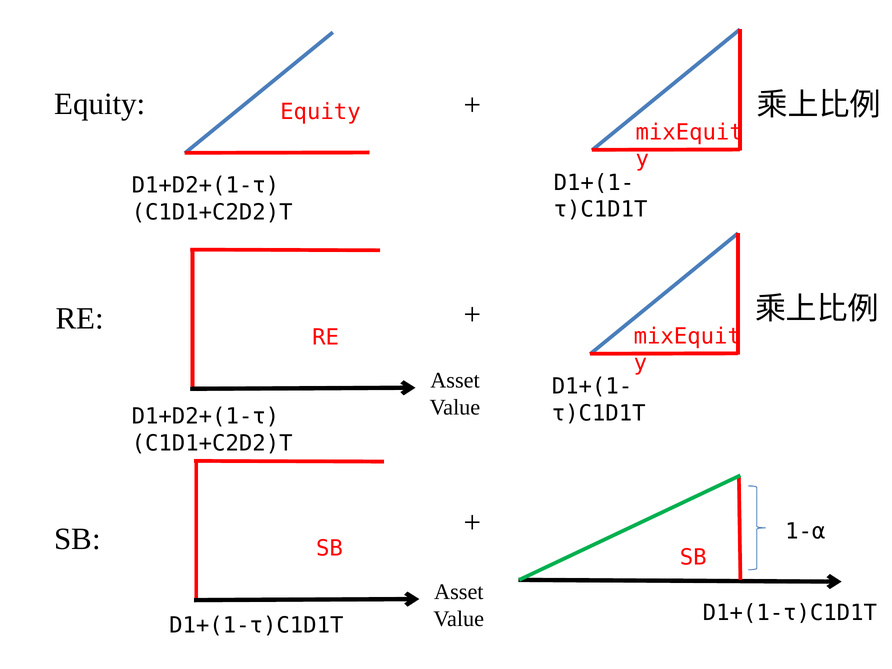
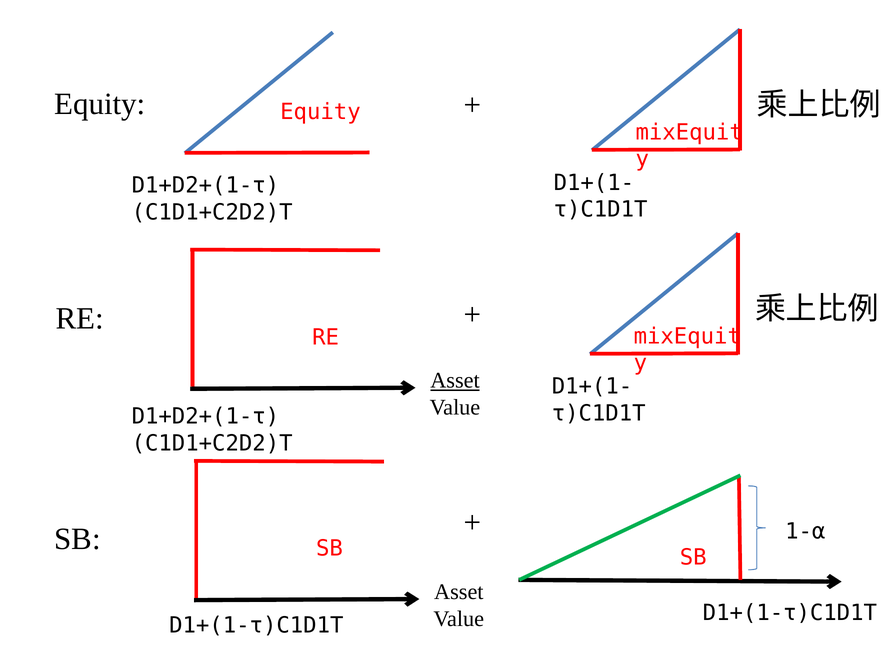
Asset underline: none -> present (455, 381)
